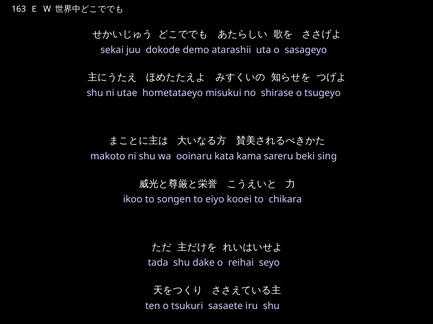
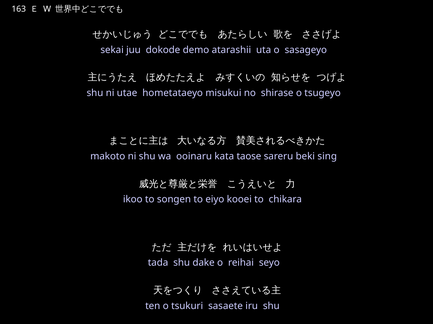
kama: kama -> taose (249, 157)
